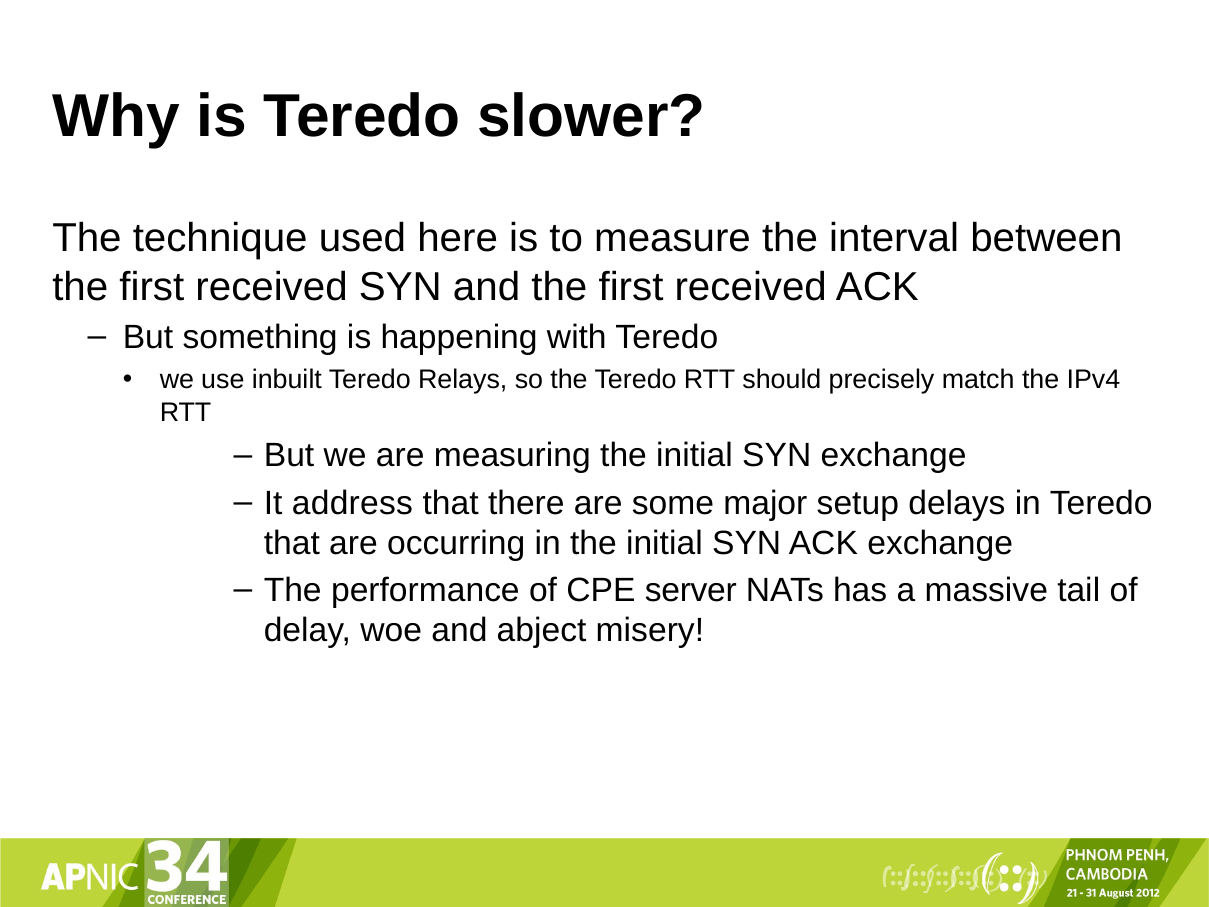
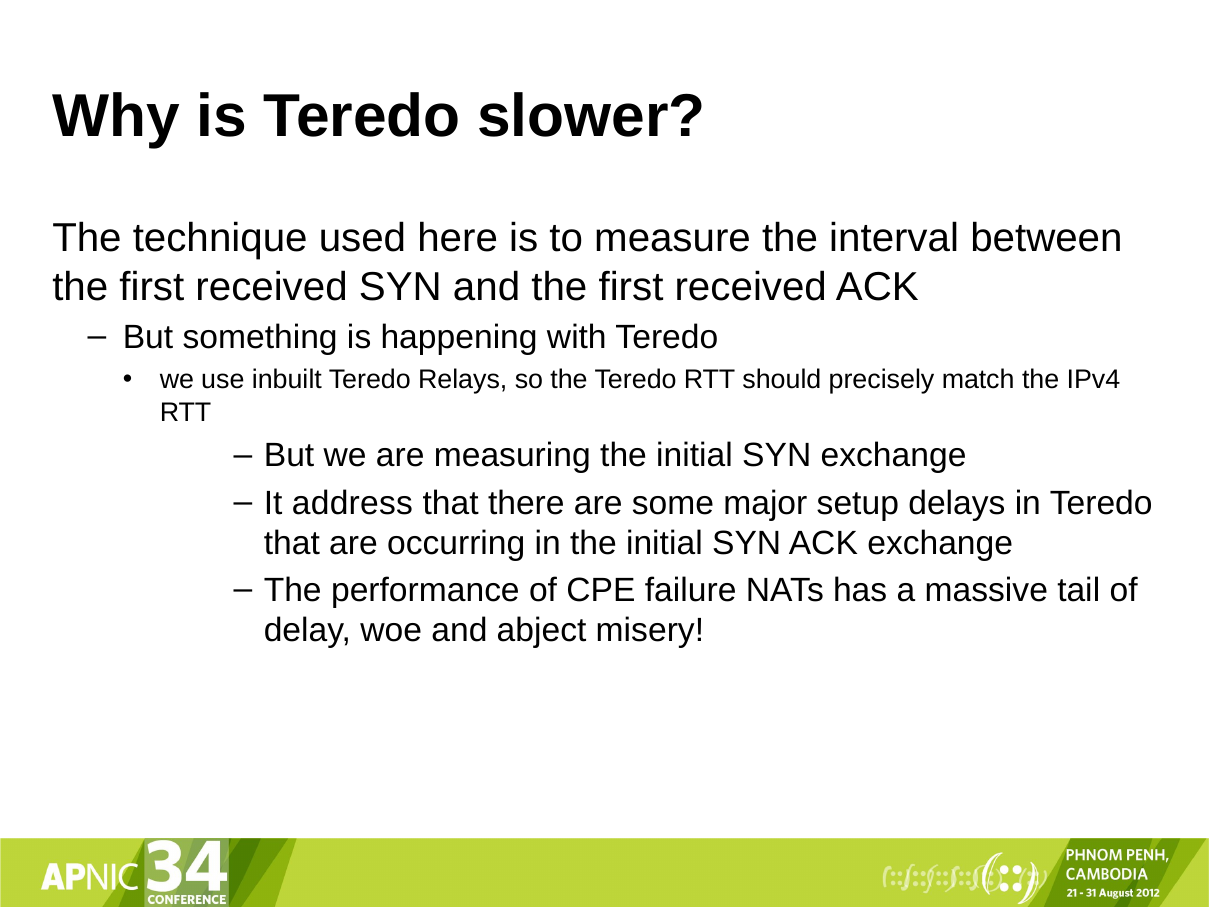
server: server -> failure (691, 590)
